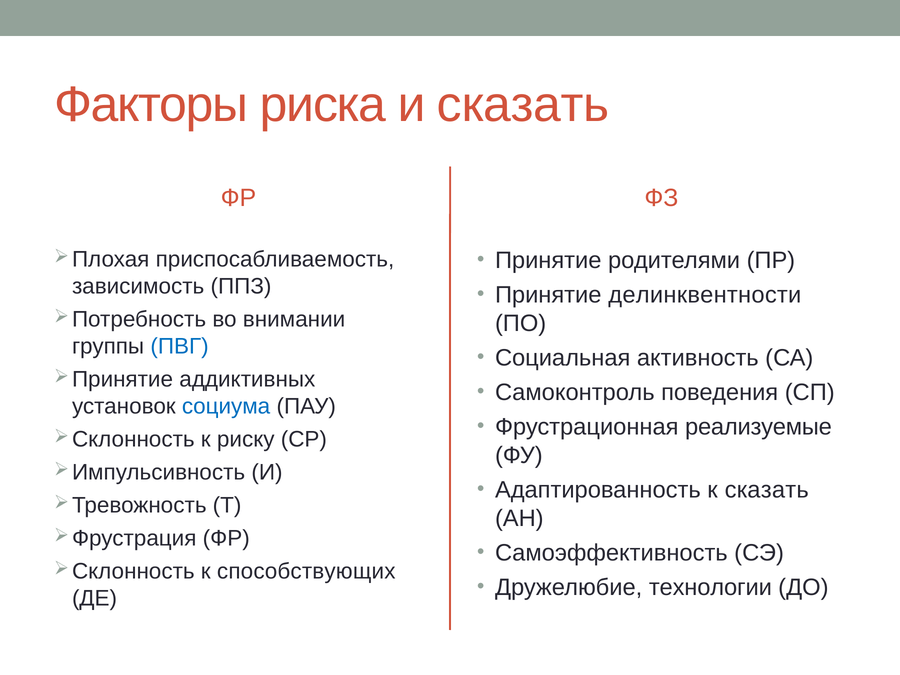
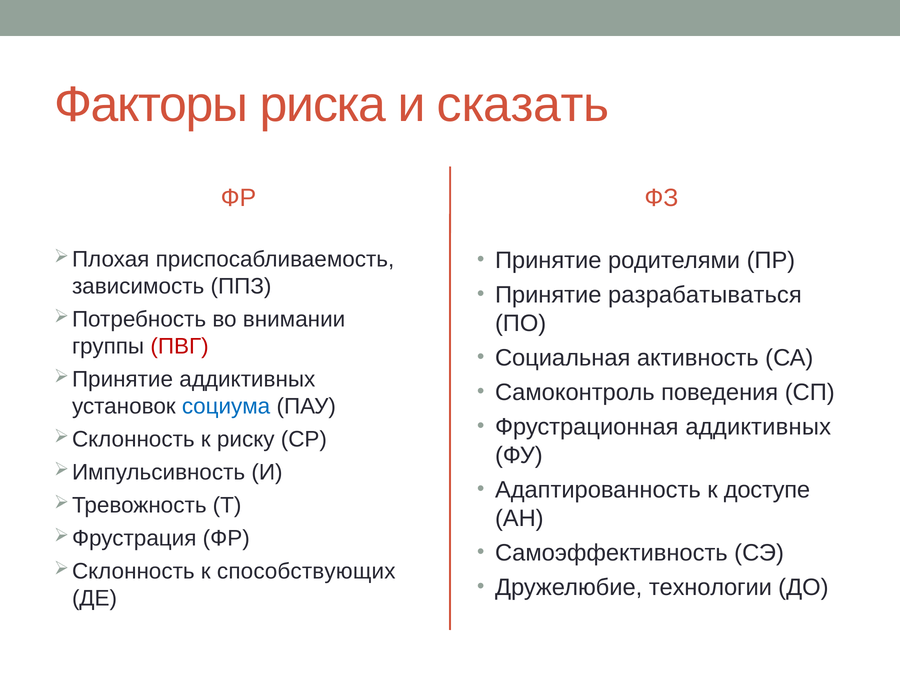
делинквентности: делинквентности -> разрабатываться (705, 295)
ПВГ colour: blue -> red (180, 347)
Фрустрационная реализуемые: реализуемые -> аддиктивных (758, 427)
к сказать: сказать -> доступе (767, 490)
